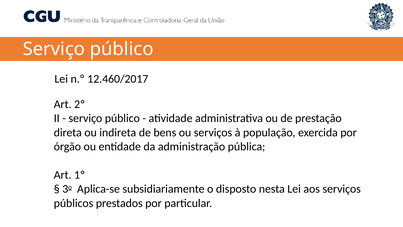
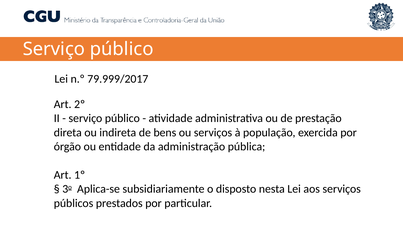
12.460/2017: 12.460/2017 -> 79.999/2017 (118, 79)
